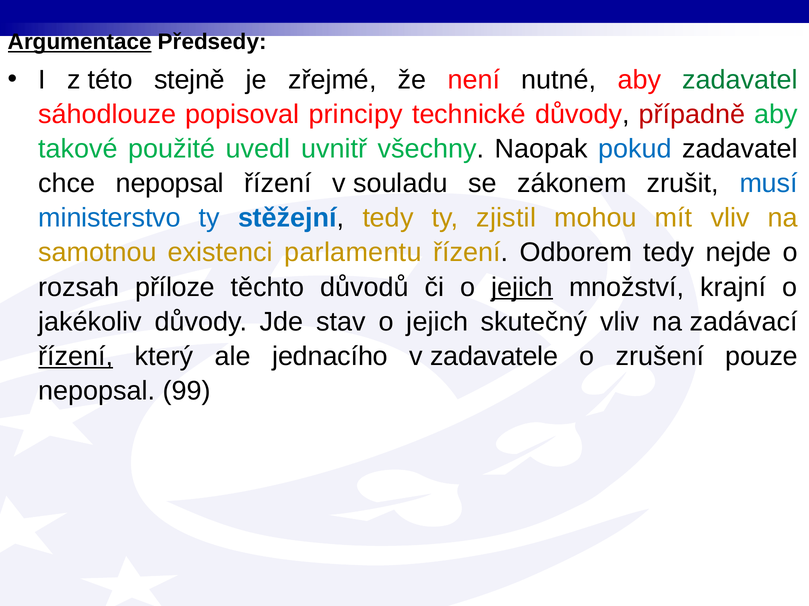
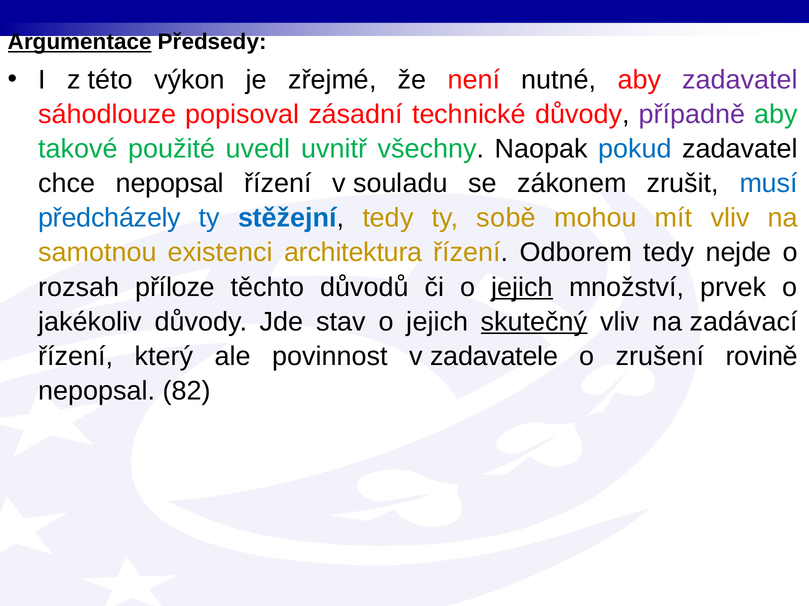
stejně: stejně -> výkon (189, 80)
zadavatel colour: green -> purple (740, 80)
principy: principy -> zásadní (356, 114)
případně colour: red -> purple (692, 114)
ministerstvo: ministerstvo -> předcházely (110, 218)
zjistil: zjistil -> sobě (506, 218)
parlamentu: parlamentu -> architektura (353, 253)
krajní: krajní -> prvek (733, 287)
skutečný underline: none -> present (534, 322)
řízení underline: present -> none (76, 357)
jednacího: jednacího -> povinnost (330, 357)
pouze: pouze -> rovině (762, 357)
99: 99 -> 82 (187, 391)
